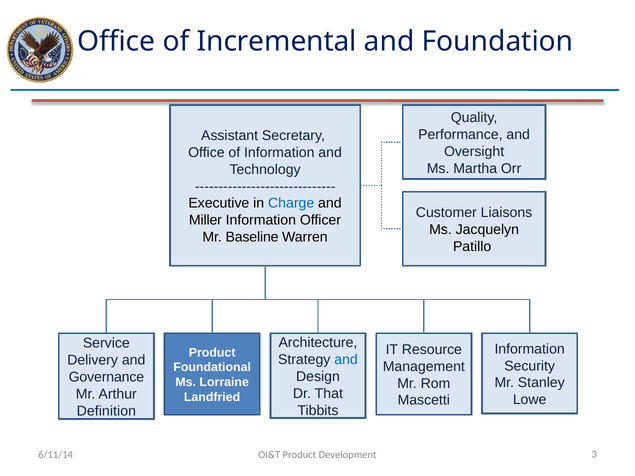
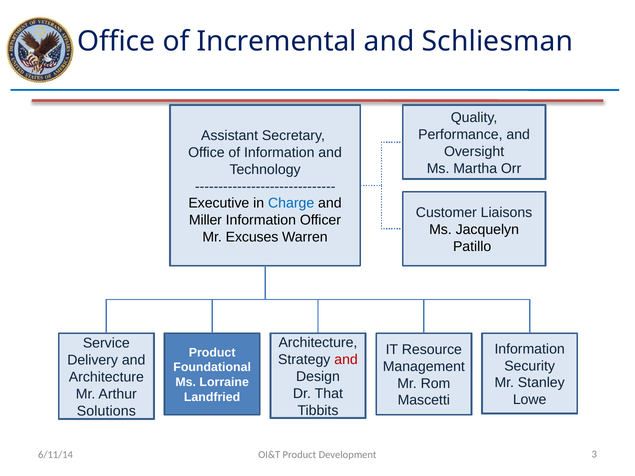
Foundation: Foundation -> Schliesman (497, 42)
Baseline: Baseline -> Excuses (252, 237)
and colour: blue -> red (346, 360)
Governance: Governance -> Architecture (106, 377)
Definition: Definition -> Solutions (106, 411)
